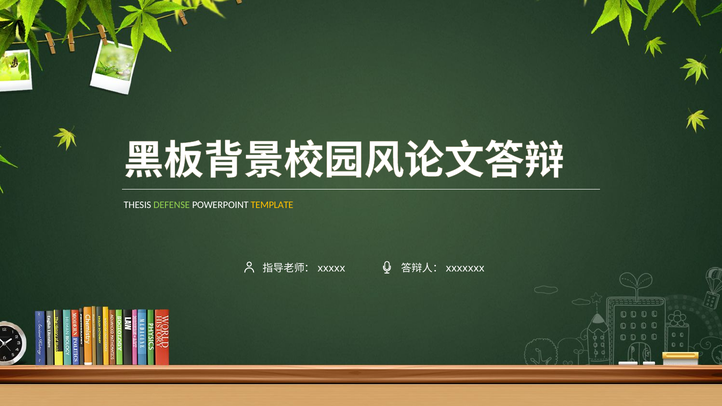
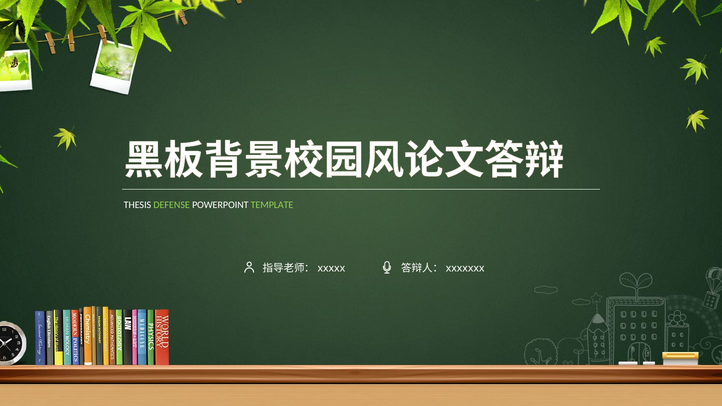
TEMPLATE colour: yellow -> light green (272, 205)
